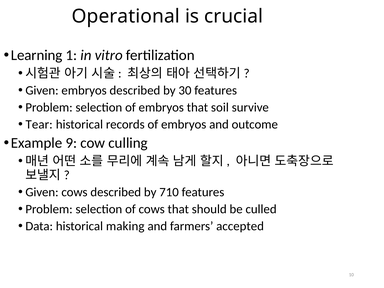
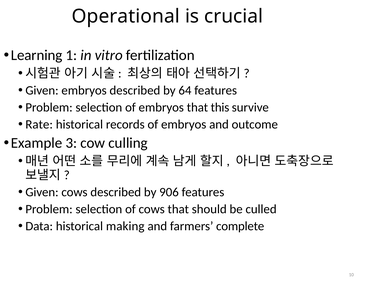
30: 30 -> 64 (185, 90)
soil: soil -> this (220, 107)
Tear: Tear -> Rate (39, 124)
9: 9 -> 3 (71, 143)
710: 710 -> 906 (169, 192)
accepted: accepted -> complete (240, 226)
